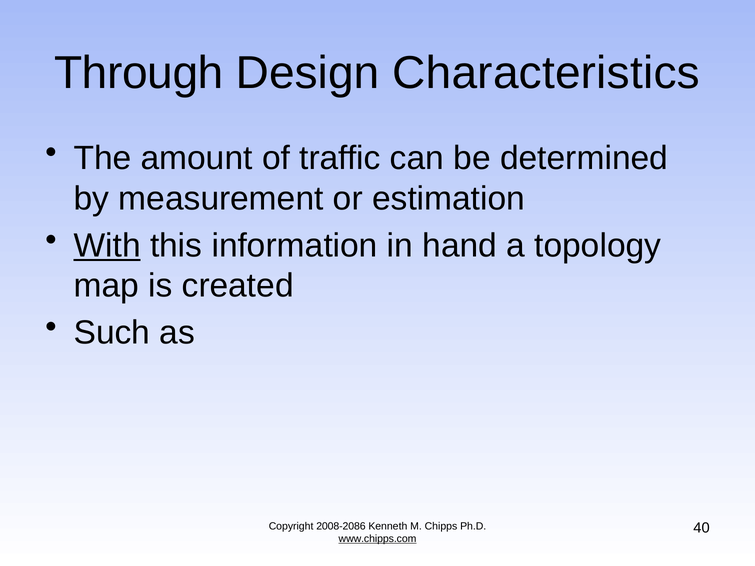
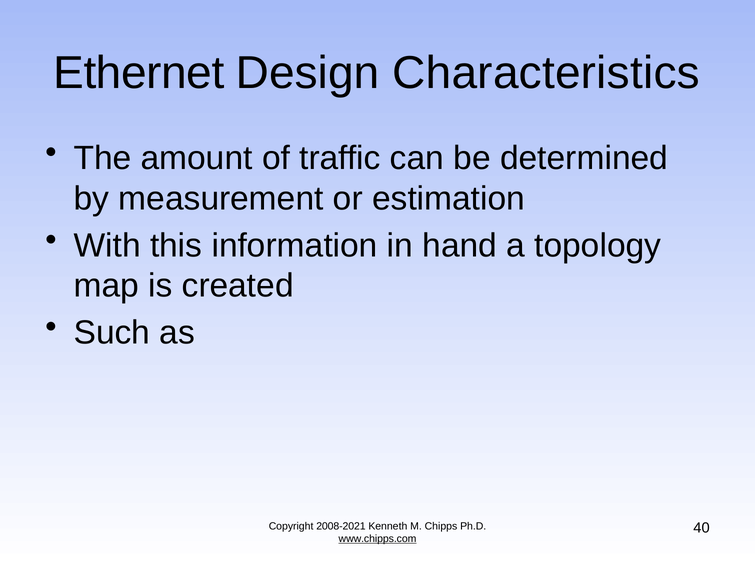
Through: Through -> Ethernet (139, 73)
With underline: present -> none (107, 246)
2008-2086: 2008-2086 -> 2008-2021 (341, 526)
